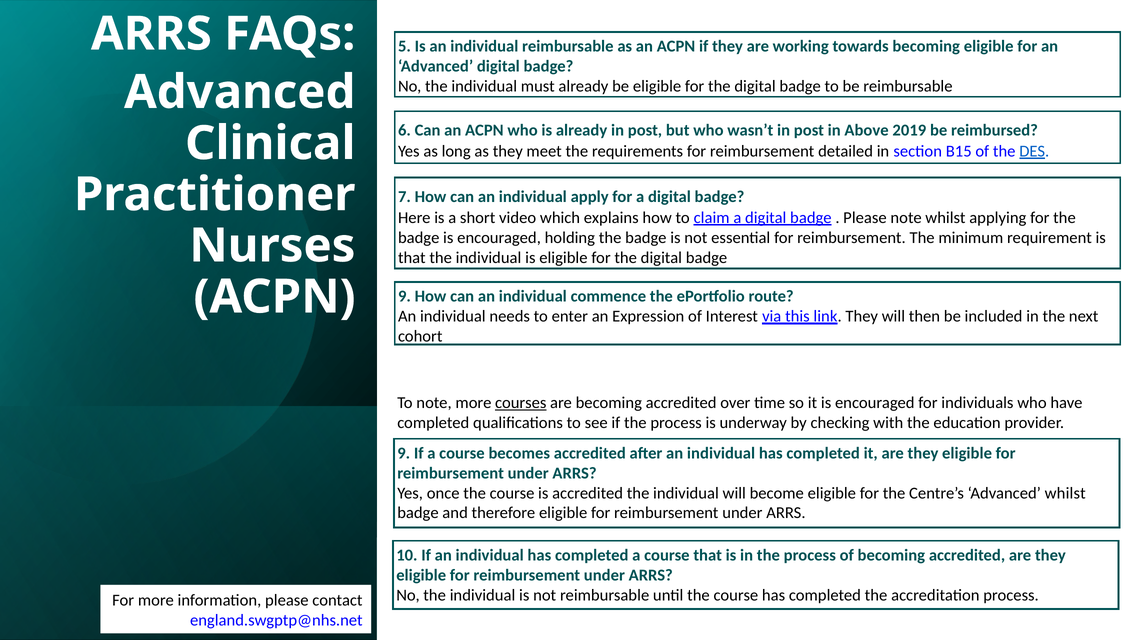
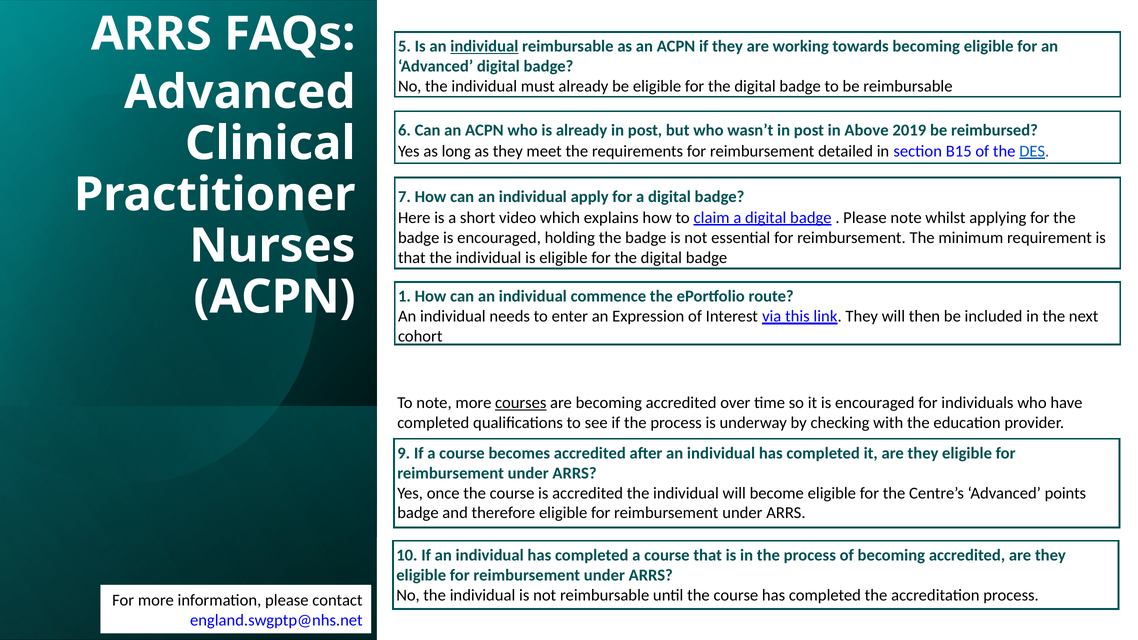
individual underline: none -> present (484, 46)
ACPN 9: 9 -> 1 (404, 296)
Advanced whilst: whilst -> points (1065, 493)
